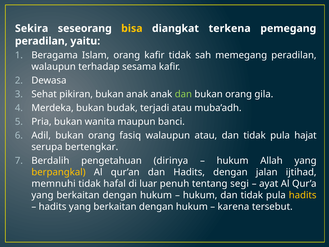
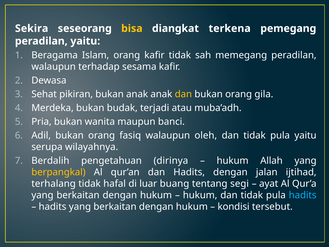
dan colour: light green -> yellow (183, 94)
walaupun atau: atau -> oleh (206, 135)
pula hajat: hajat -> yaitu (305, 135)
bertengkar: bertengkar -> wilayahnya (92, 147)
memnuhi: memnuhi -> terhalang (54, 183)
penuh: penuh -> buang (175, 183)
hadits colour: yellow -> light blue (303, 195)
karena: karena -> kondisi (234, 207)
